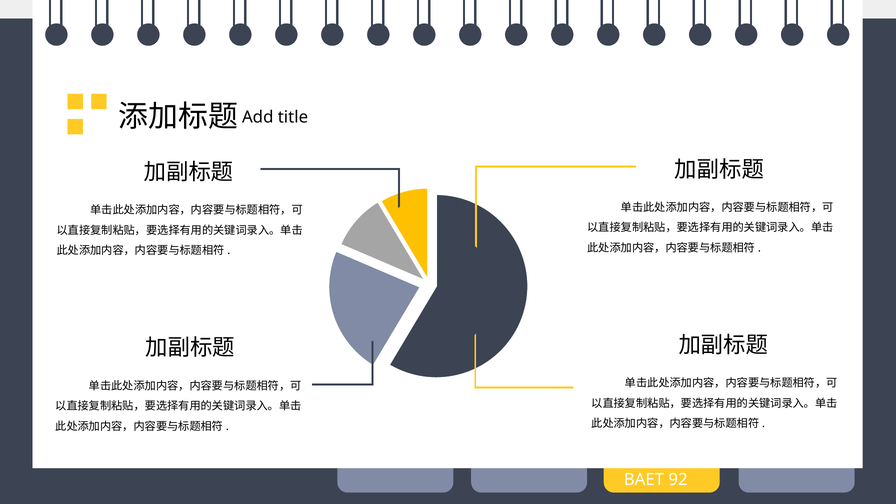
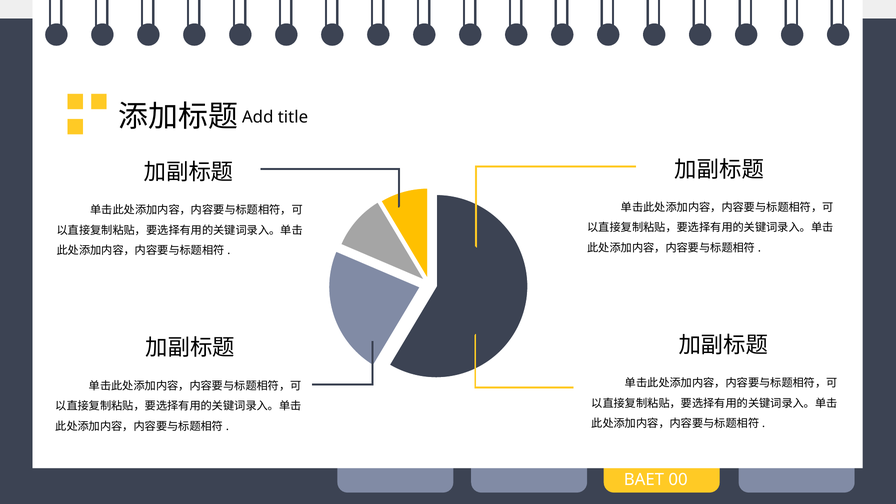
92: 92 -> 00 (678, 480)
